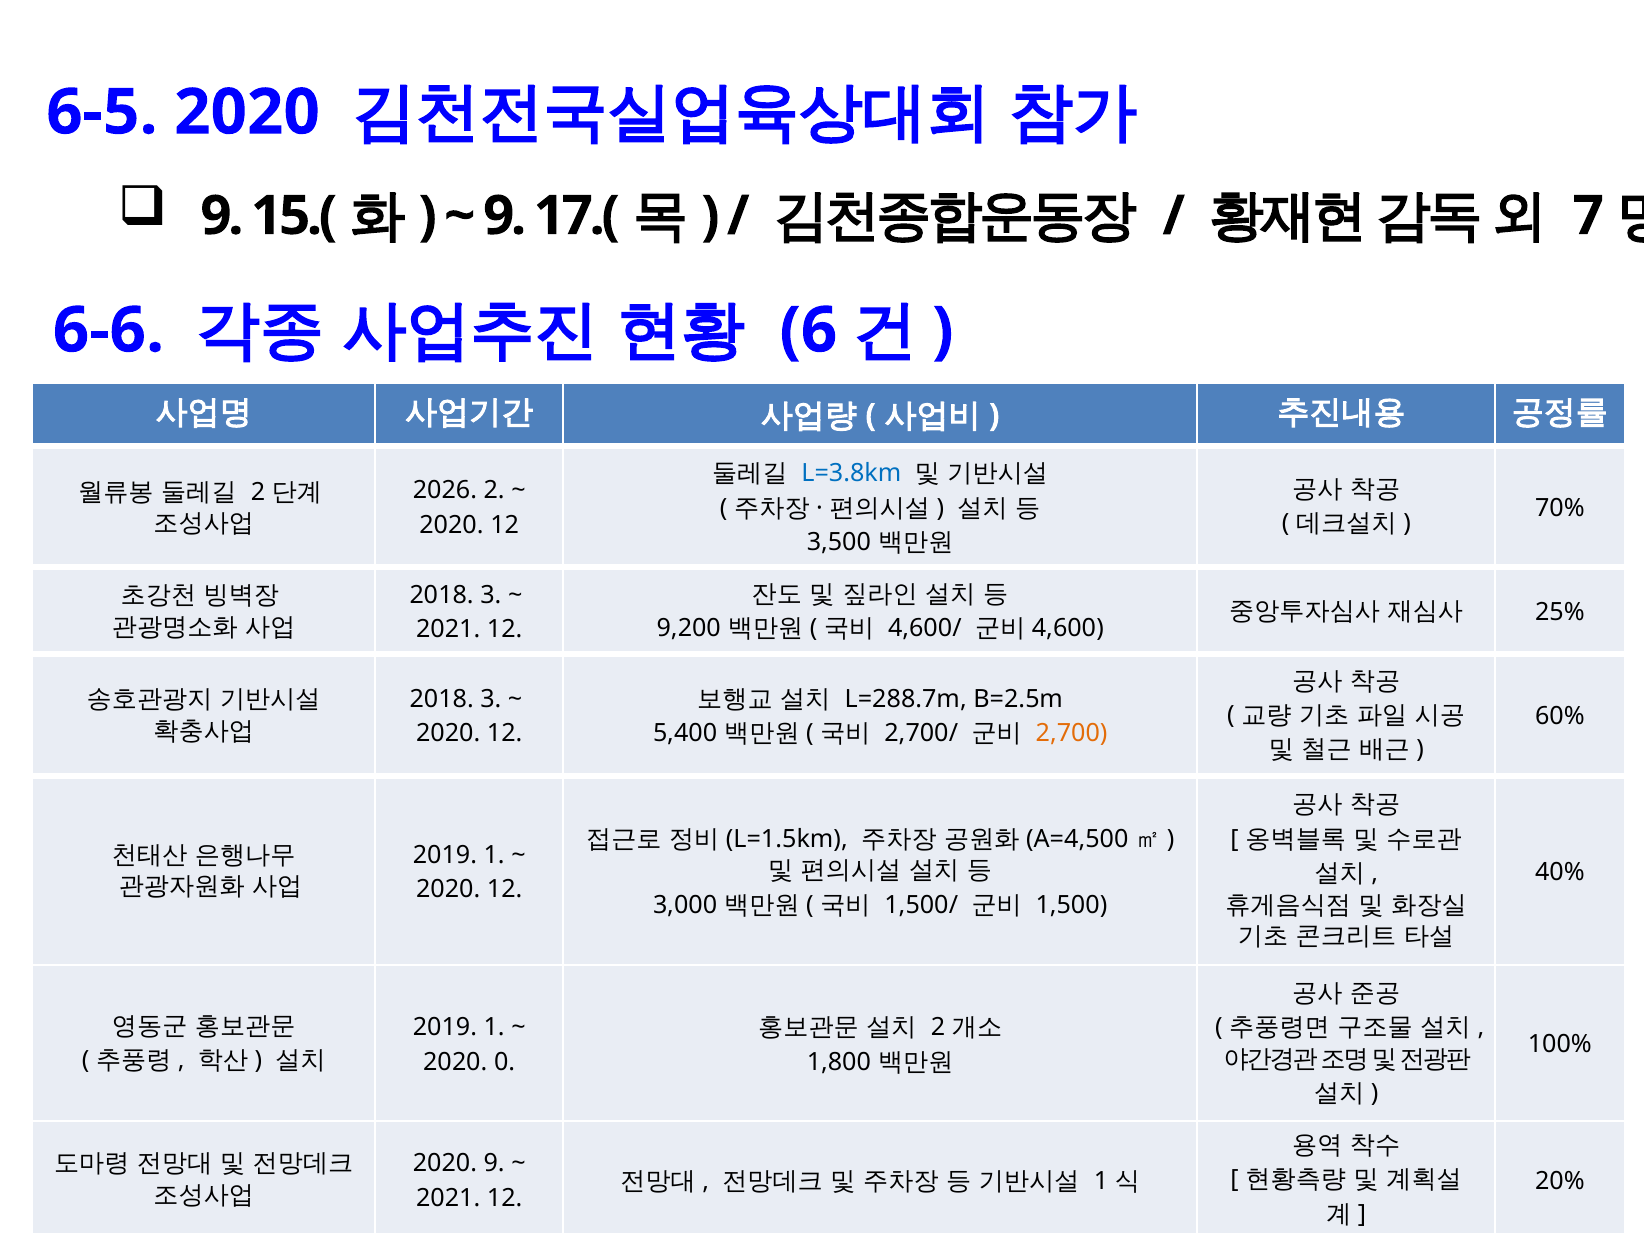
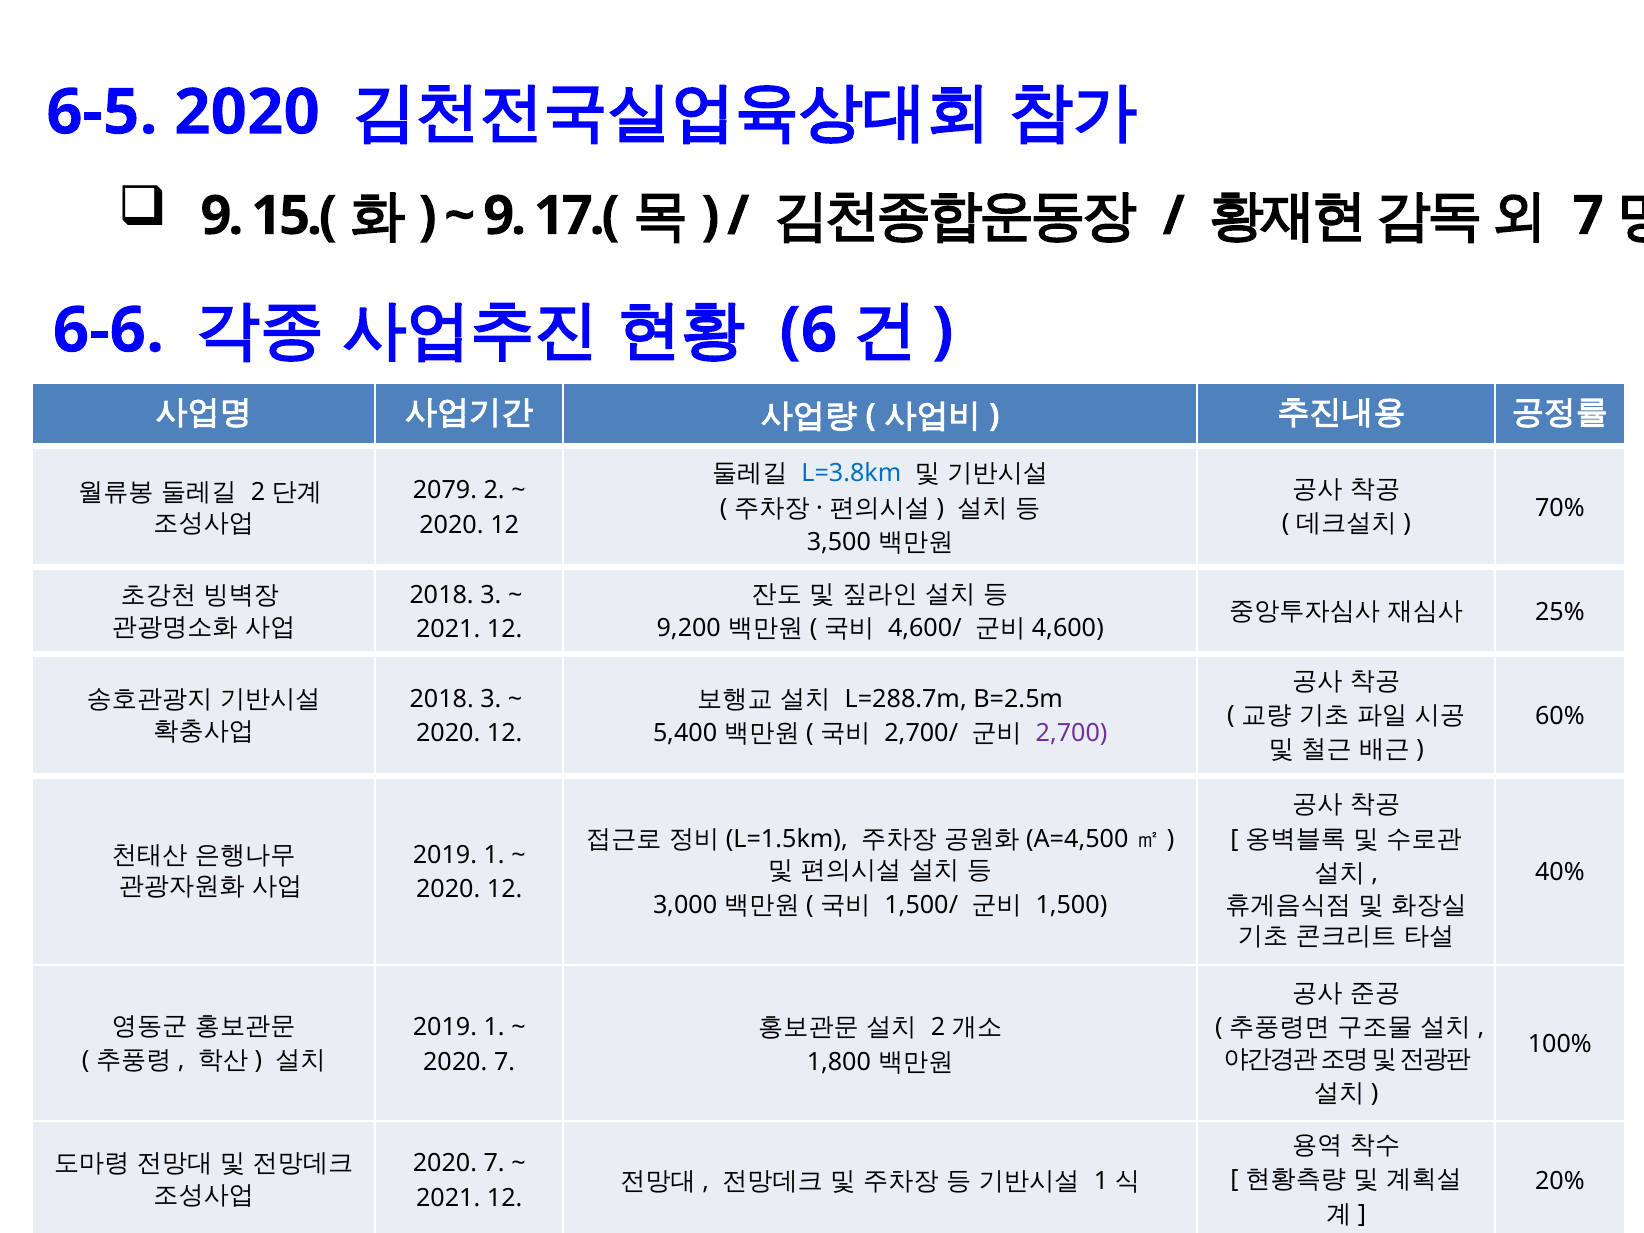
2026: 2026 -> 2079 (445, 491)
2,700 colour: orange -> purple (1072, 733)
0: 0 -> 7 (505, 1062)
9: 9 -> 7 (494, 1164)
